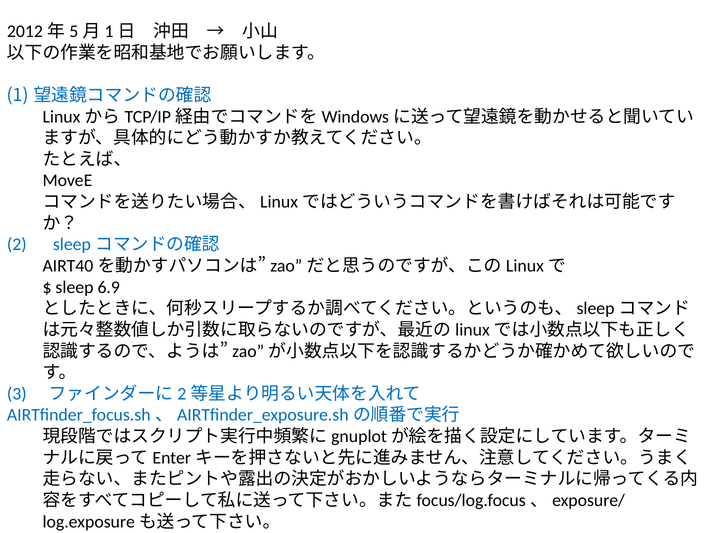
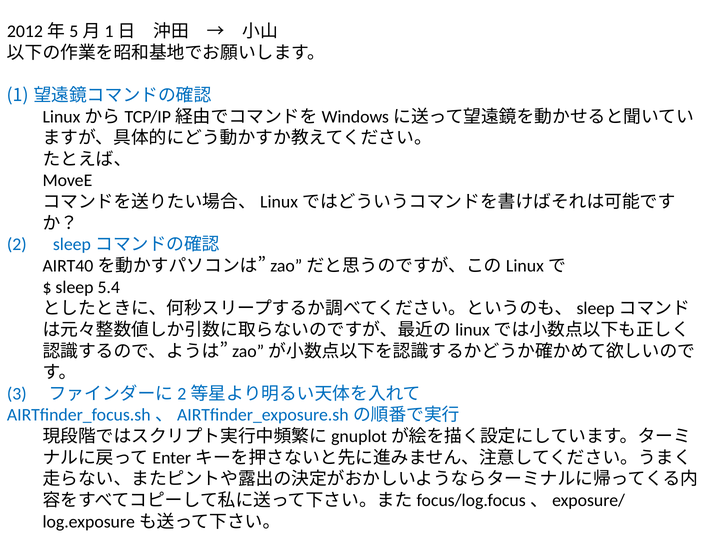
6.9: 6.9 -> 5.4 (109, 287)
